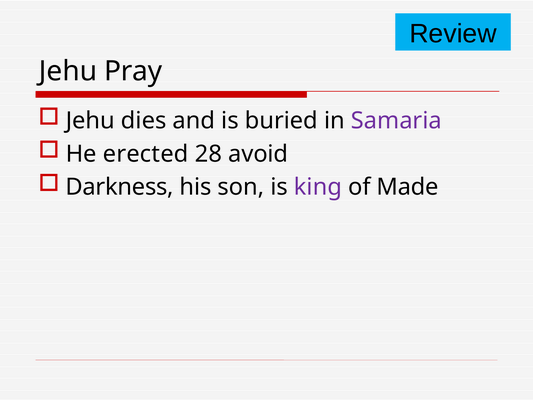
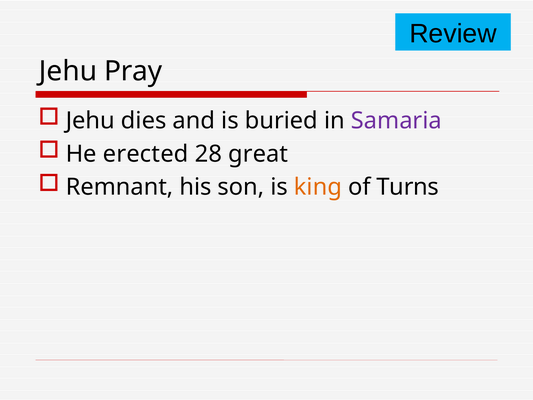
avoid: avoid -> great (258, 154)
Darkness: Darkness -> Remnant (119, 187)
king colour: purple -> orange (318, 187)
Made: Made -> Turns (408, 187)
